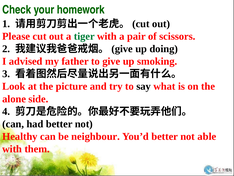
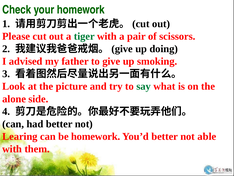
say colour: black -> green (144, 86)
Healthy: Healthy -> Learing (20, 136)
be neighbour: neighbour -> homework (96, 136)
